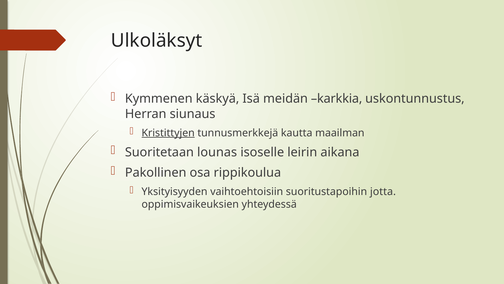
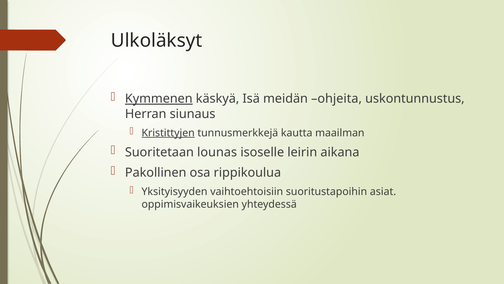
Kymmenen underline: none -> present (159, 99)
karkkia: karkkia -> ohjeita (336, 99)
jotta: jotta -> asiat (383, 191)
